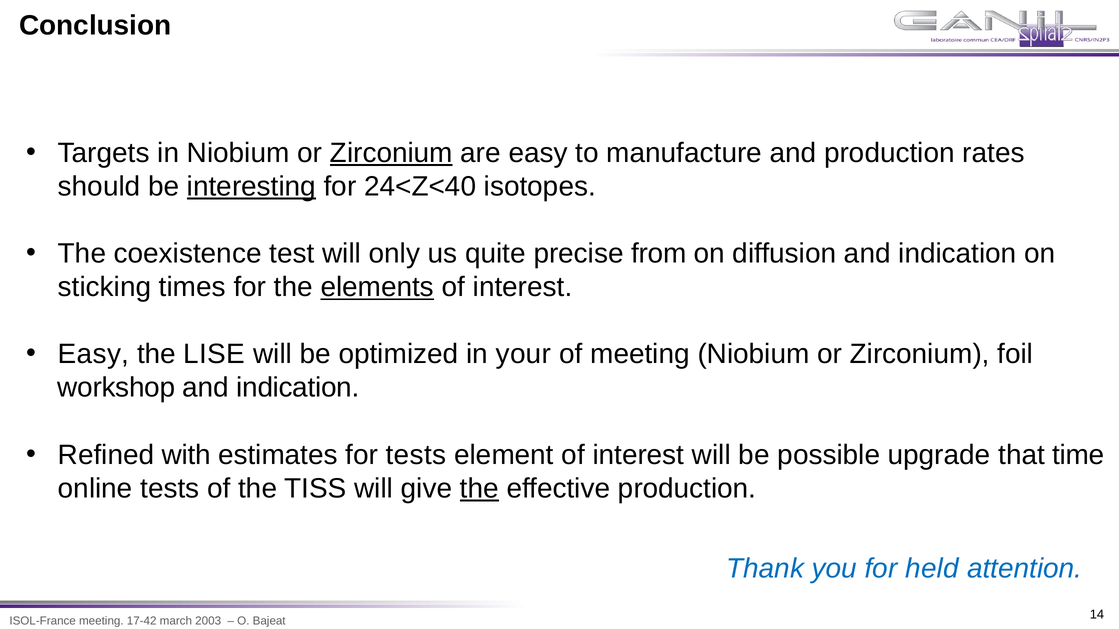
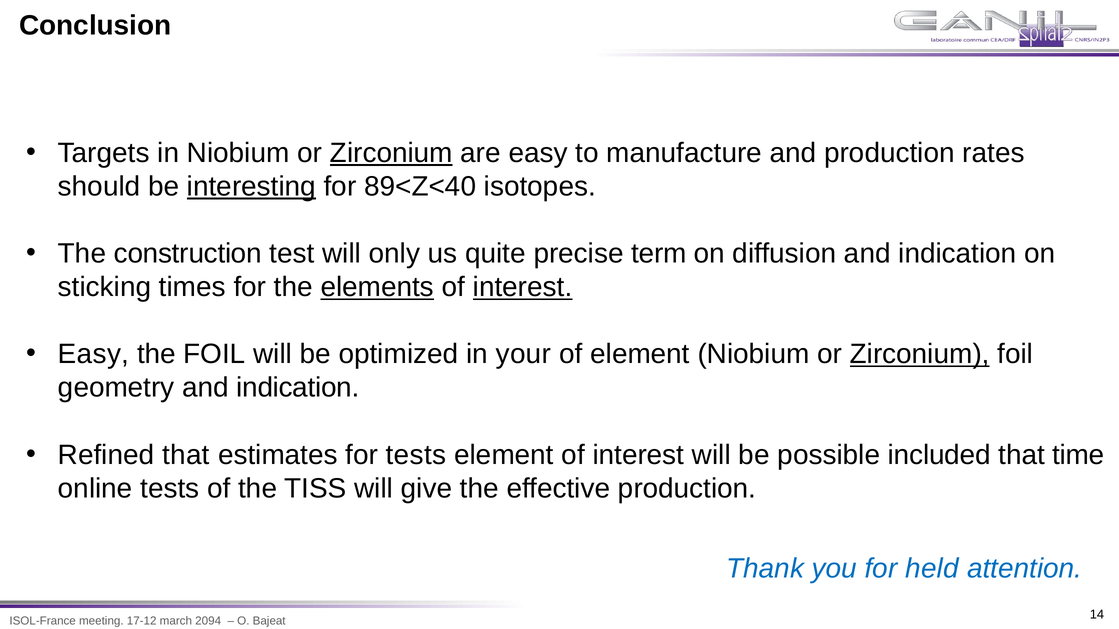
24<Z<40: 24<Z<40 -> 89<Z<40 (420, 187)
coexistence: coexistence -> construction (188, 254)
from: from -> term (659, 254)
interest underline: none -> present (523, 287)
the LISE: LISE -> FOIL (214, 354)
of meeting: meeting -> element (640, 354)
Zirconium underline: none -> present (920, 354)
workshop: workshop -> geometry (116, 388)
Refined with: with -> that (186, 455)
upgrade: upgrade -> included (939, 455)
the underline: present -> none (479, 489)
17-42: 17-42 -> 17-12 (142, 622)
2003: 2003 -> 2094 (208, 622)
